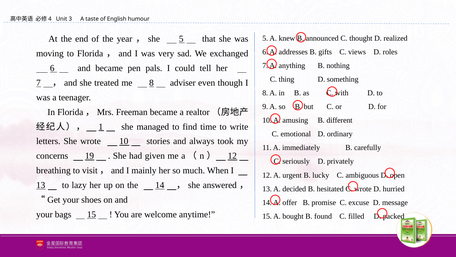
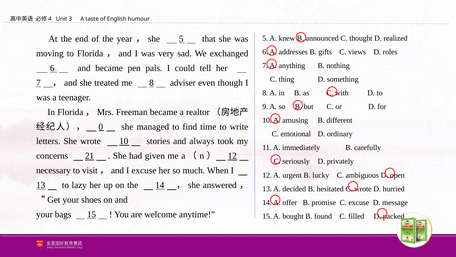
1: 1 -> 0 (101, 126)
19: 19 -> 21 (89, 156)
breathing: breathing -> necessary (53, 170)
I mainly: mainly -> excuse (144, 170)
